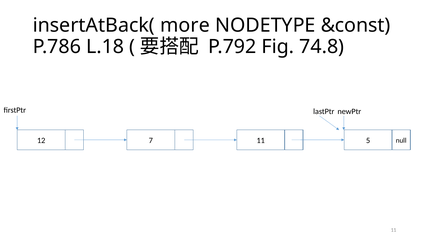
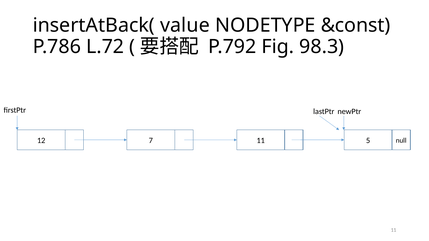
more: more -> value (185, 25)
L.18: L.18 -> L.72 (105, 47)
74.8: 74.8 -> 98.3 (322, 47)
